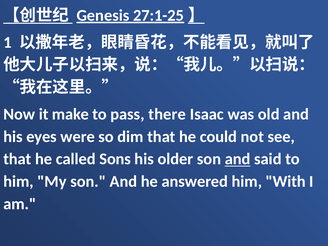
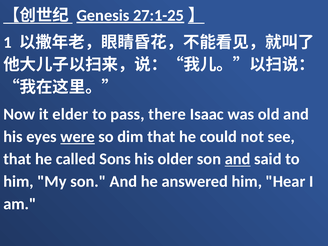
make: make -> elder (70, 114)
were underline: none -> present (78, 137)
With: With -> Hear (286, 182)
